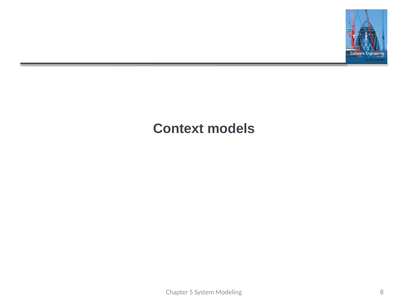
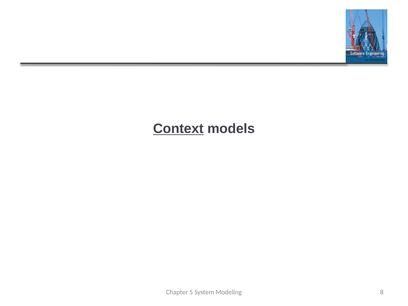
Context underline: none -> present (178, 129)
